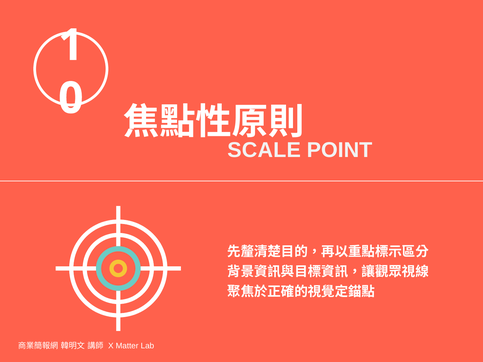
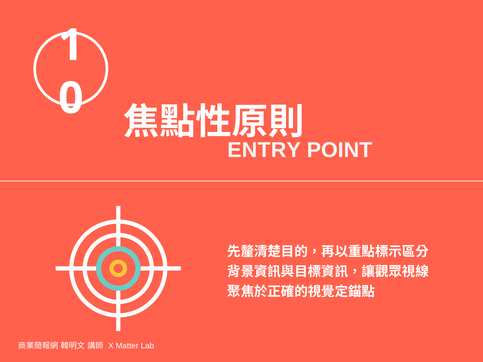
SCALE: SCALE -> ENTRY (264, 150)
